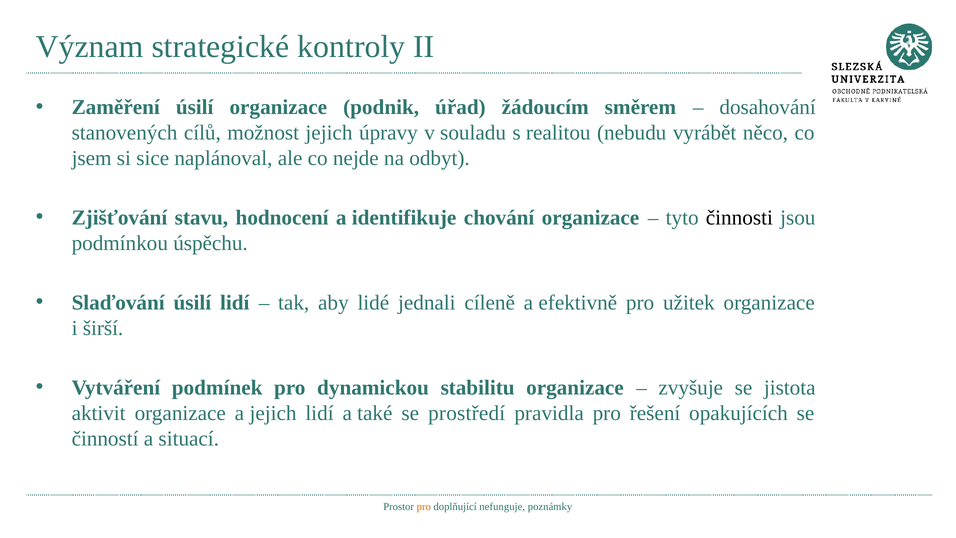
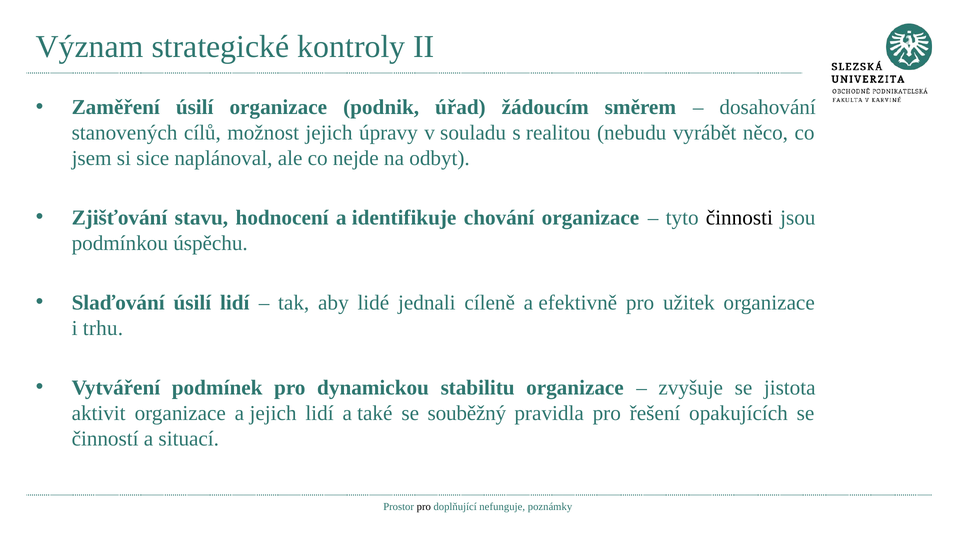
širší: širší -> trhu (103, 328)
prostředí: prostředí -> souběžný (467, 413)
pro colour: orange -> black (424, 507)
